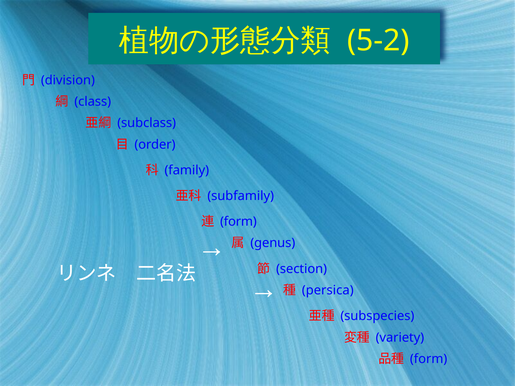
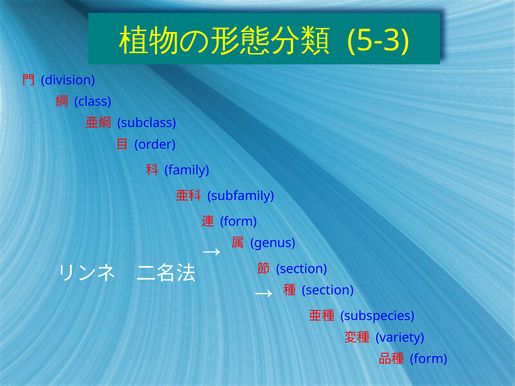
5-2: 5-2 -> 5-3 (378, 41)
persica: persica -> section (328, 290)
